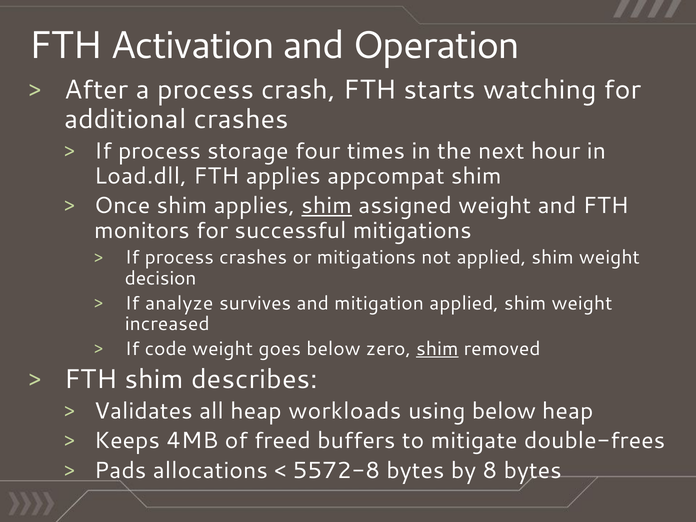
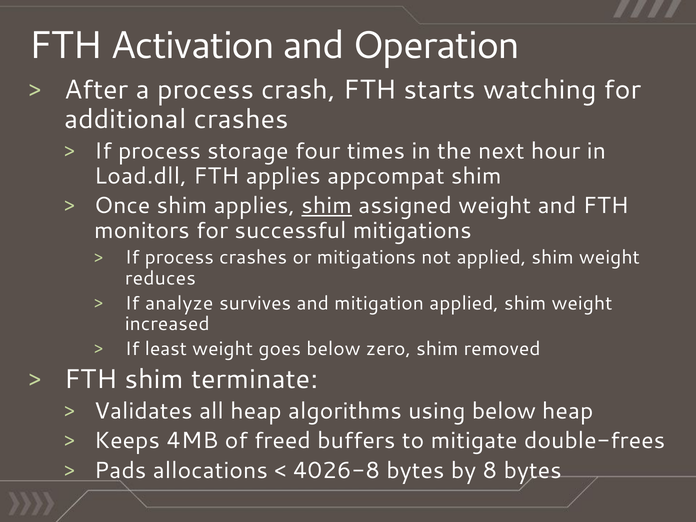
decision: decision -> reduces (160, 278)
code: code -> least (166, 349)
shim underline: present -> none (437, 349)
describes: describes -> terminate (255, 379)
workloads: workloads -> algorithms (345, 411)
5572-8: 5572-8 -> 4026-8 (336, 470)
